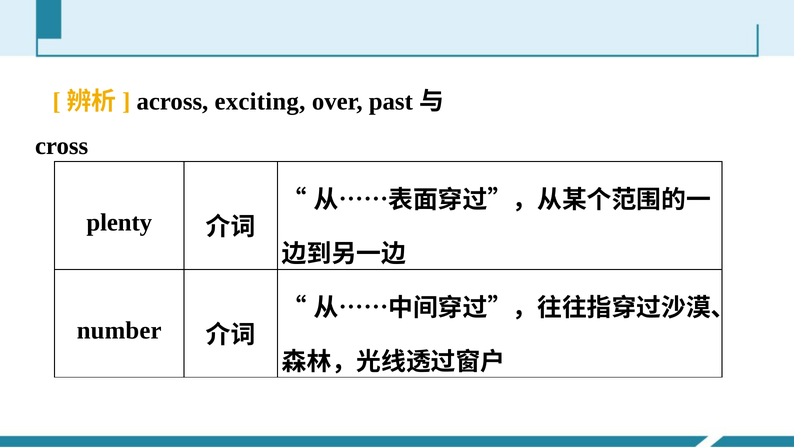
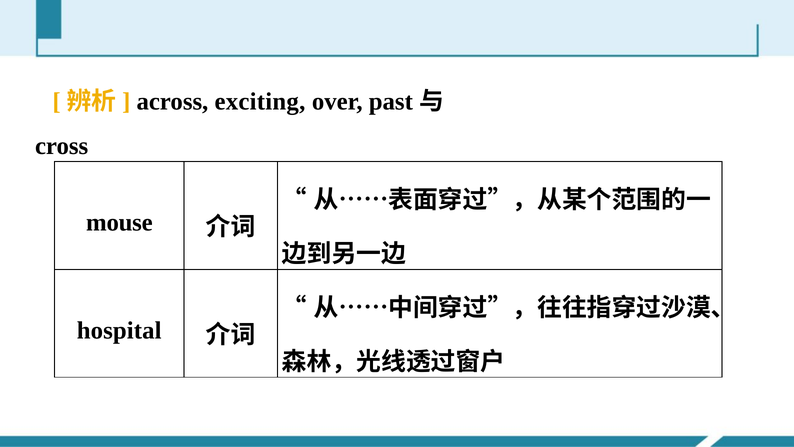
plenty: plenty -> mouse (119, 222)
number: number -> hospital (119, 330)
